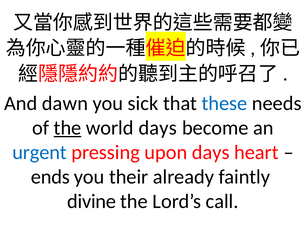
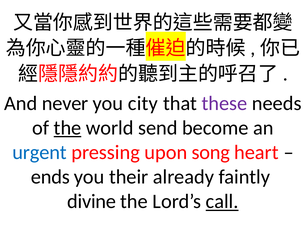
dawn: dawn -> never (65, 103)
sick: sick -> city (143, 103)
these colour: blue -> purple (224, 103)
world days: days -> send (158, 128)
upon days: days -> song (211, 152)
call underline: none -> present (222, 201)
